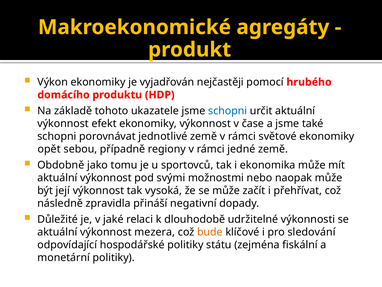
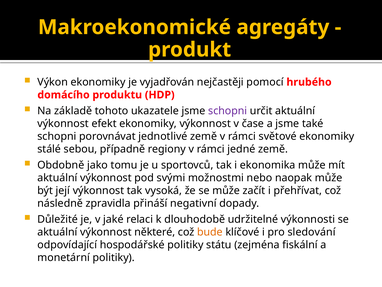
schopni colour: blue -> purple (228, 111)
opět: opět -> stálé (49, 149)
mezera: mezera -> některé (155, 232)
